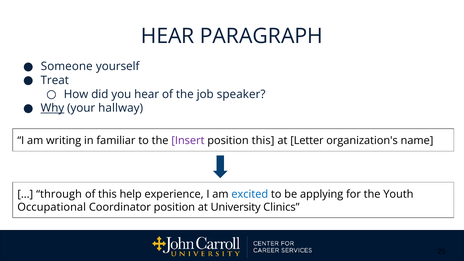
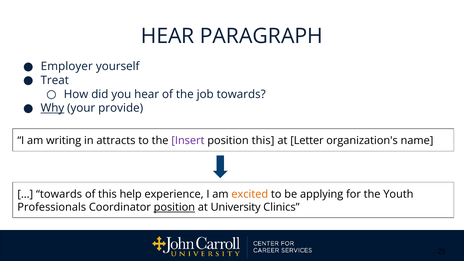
Someone: Someone -> Employer (67, 66)
job speaker: speaker -> towards (241, 94)
hallway: hallway -> provide (121, 108)
familiar: familiar -> attracts (116, 141)
through: through -> towards (59, 194)
excited colour: blue -> orange (250, 194)
Occupational: Occupational -> Professionals (52, 207)
position underline: none -> present (174, 207)
